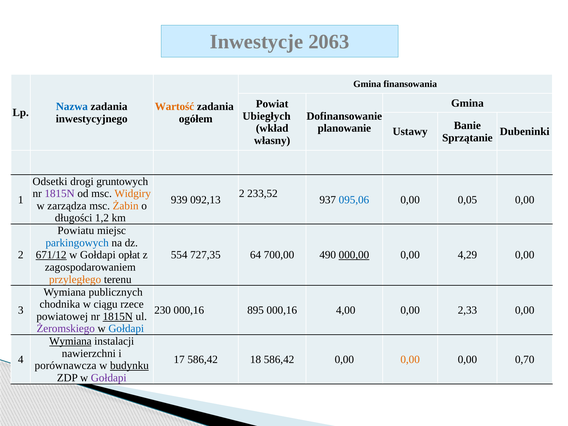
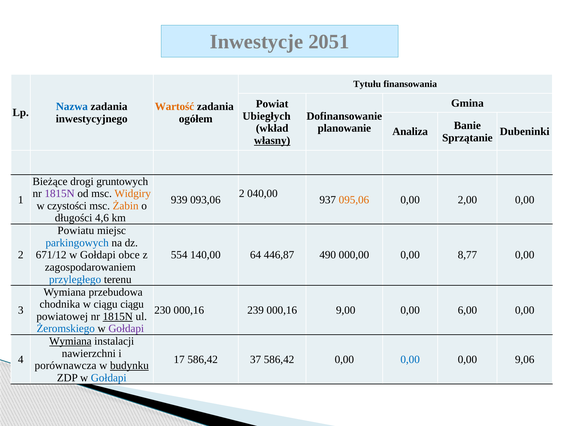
2063: 2063 -> 2051 (329, 42)
Gmina: Gmina -> Tytułu (367, 84)
Ustawy: Ustawy -> Analiza (410, 132)
własny underline: none -> present (272, 140)
Odsetki: Odsetki -> Bieżące (50, 181)
233,52: 233,52 -> 040,00 (262, 194)
092,13: 092,13 -> 093,06 (205, 200)
095,06 colour: blue -> orange (354, 200)
0,05: 0,05 -> 2,00 (467, 200)
zarządza: zarządza -> czystości (67, 206)
1,2: 1,2 -> 4,6 (102, 218)
671/12 underline: present -> none (51, 255)
opłat: opłat -> obce (129, 255)
727,35: 727,35 -> 140,00 (205, 255)
700,00: 700,00 -> 446,87 (279, 255)
000,00 underline: present -> none (354, 255)
4,29: 4,29 -> 8,77 (467, 255)
przyległego colour: orange -> blue (75, 279)
publicznych: publicznych -> przebudowa (116, 292)
ciągu rzece: rzece -> ciągu (132, 304)
895: 895 -> 239 (256, 310)
4,00: 4,00 -> 9,00 (346, 310)
2,33: 2,33 -> 6,00 (467, 310)
Żeromskiego colour: purple -> blue (66, 329)
Gołdapi colour: blue -> purple (126, 329)
18: 18 -> 37 (256, 360)
0,00 colour: orange -> blue (410, 360)
0,70: 0,70 -> 9,06 (525, 360)
Gołdapi colour: purple -> blue (109, 378)
